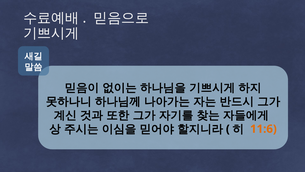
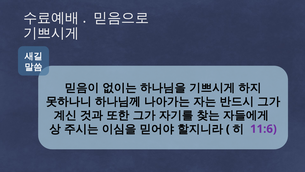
11:6 colour: orange -> purple (263, 129)
